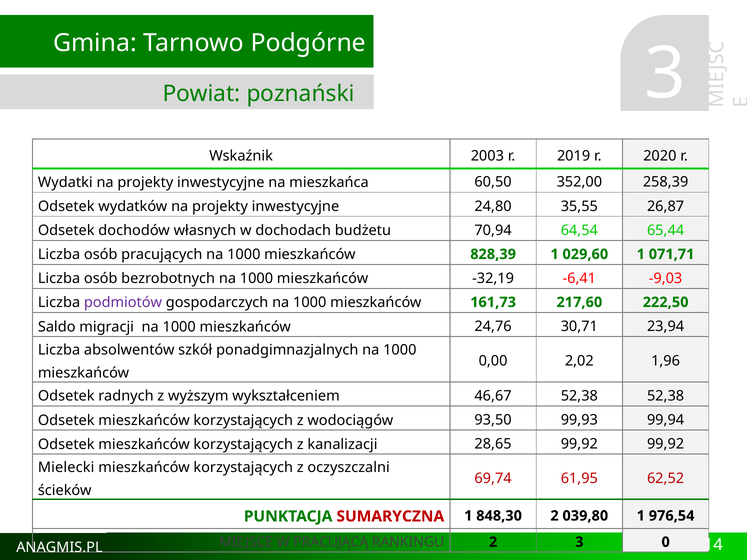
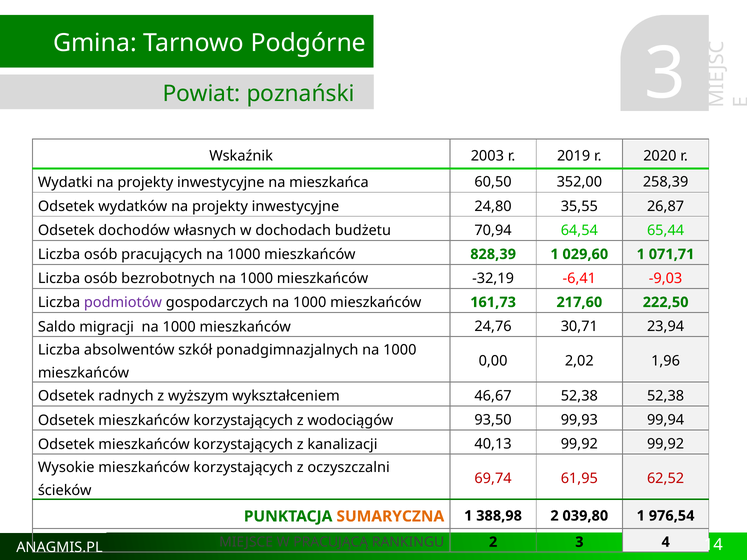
28,65: 28,65 -> 40,13 (493, 444)
Mielecki: Mielecki -> Wysokie (66, 468)
SUMARYCZNA colour: red -> orange (390, 517)
848,30: 848,30 -> 388,98 (499, 516)
0: 0 -> 4 (666, 542)
